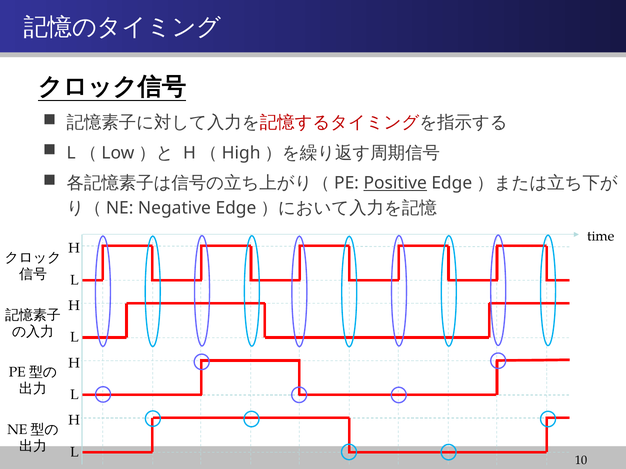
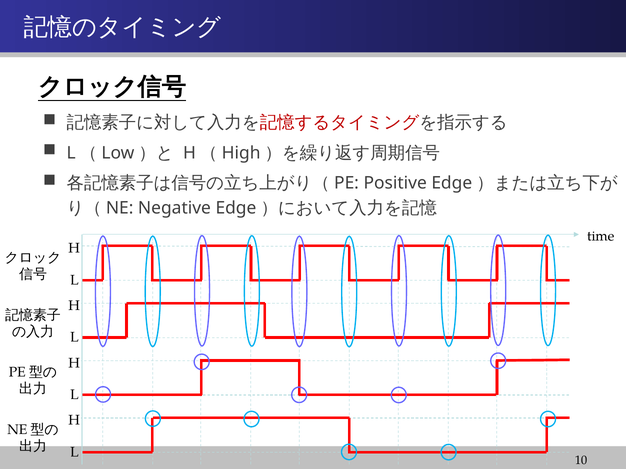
Positive underline: present -> none (395, 183)
